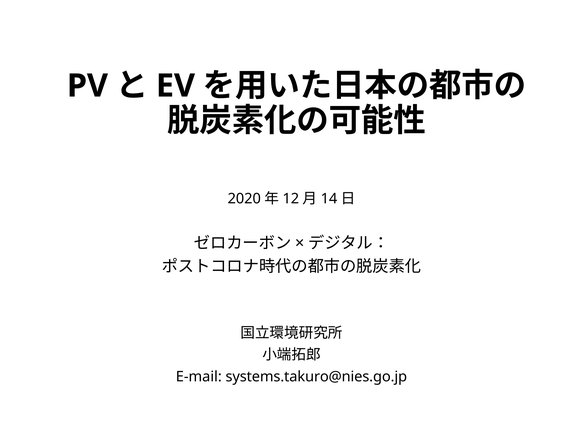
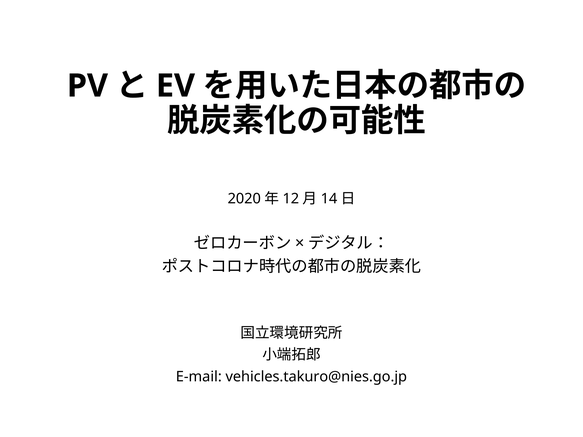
systems.takuro@nies.go.jp: systems.takuro@nies.go.jp -> vehicles.takuro@nies.go.jp (316, 377)
